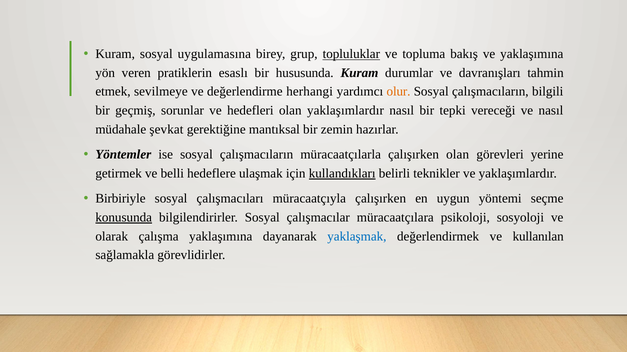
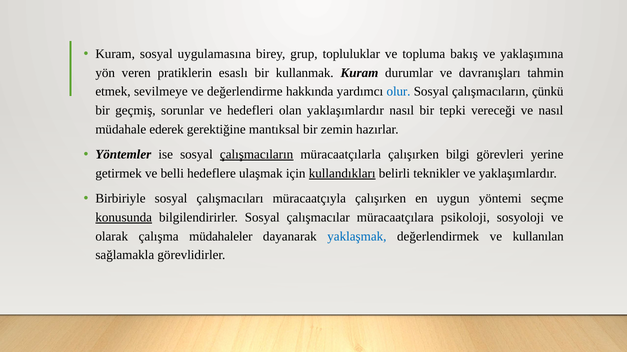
topluluklar underline: present -> none (351, 54)
hususunda: hususunda -> kullanmak (305, 73)
herhangi: herhangi -> hakkında (310, 92)
olur colour: orange -> blue (399, 92)
bilgili: bilgili -> çünkü (548, 92)
şevkat: şevkat -> ederek (167, 129)
çalışmacıların underline: none -> present (257, 155)
çalışırken olan: olan -> bilgi (458, 155)
çalışma yaklaşımına: yaklaşımına -> müdahaleler (221, 237)
